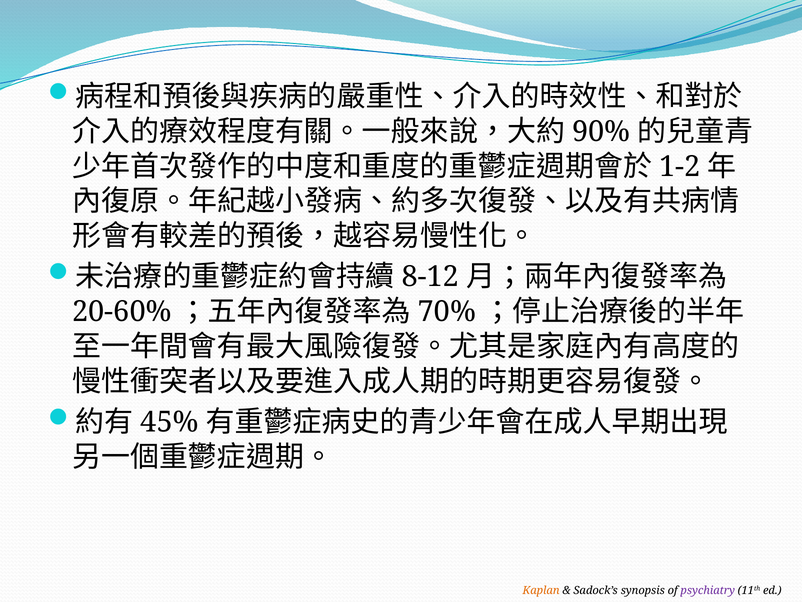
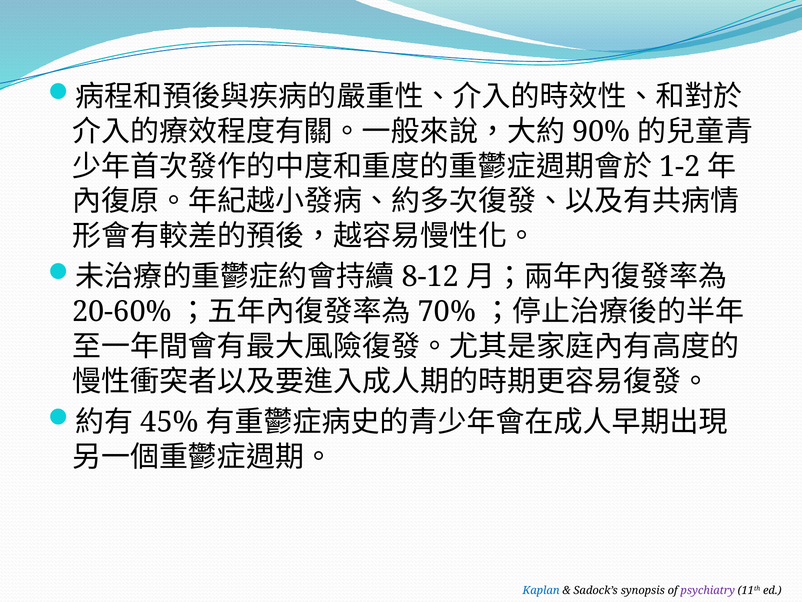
Kaplan colour: orange -> blue (541, 590)
